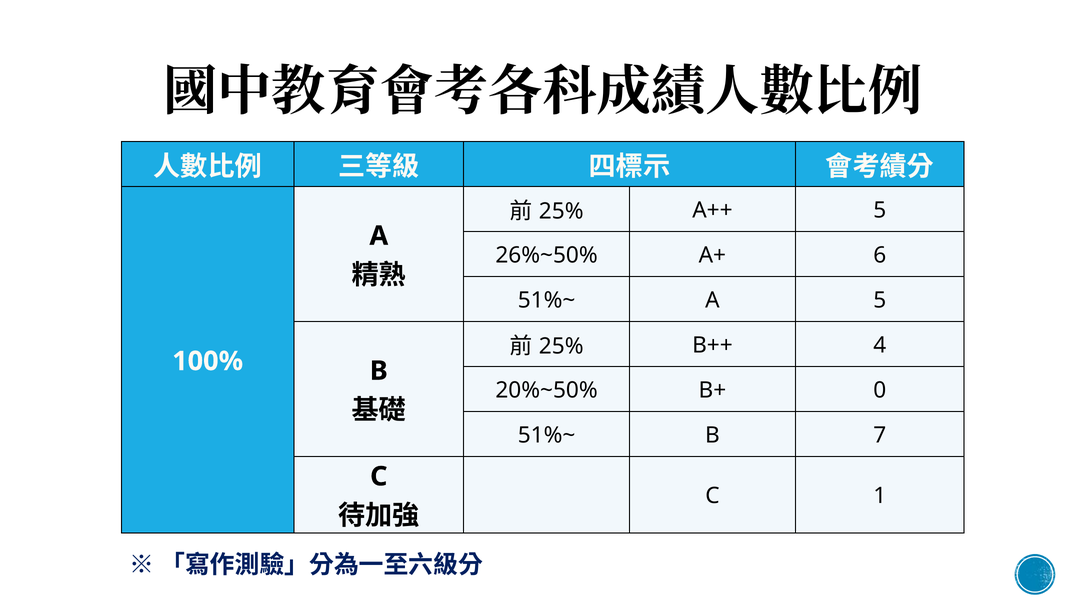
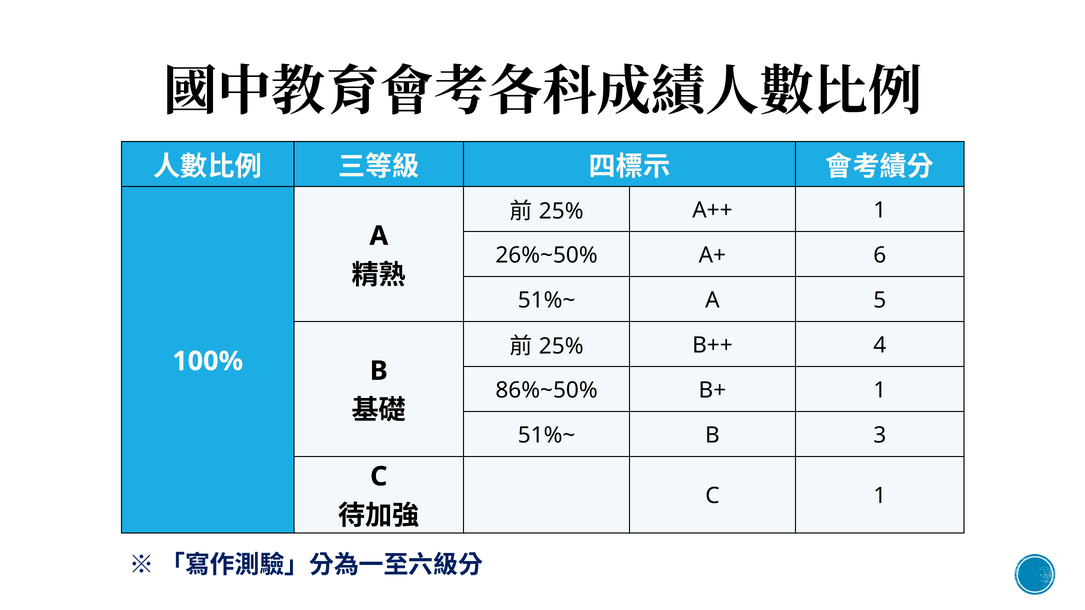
A++ 5: 5 -> 1 (880, 210)
20%~50%: 20%~50% -> 86%~50% (547, 391)
B+ 0: 0 -> 1 (880, 391)
7: 7 -> 3 (880, 436)
